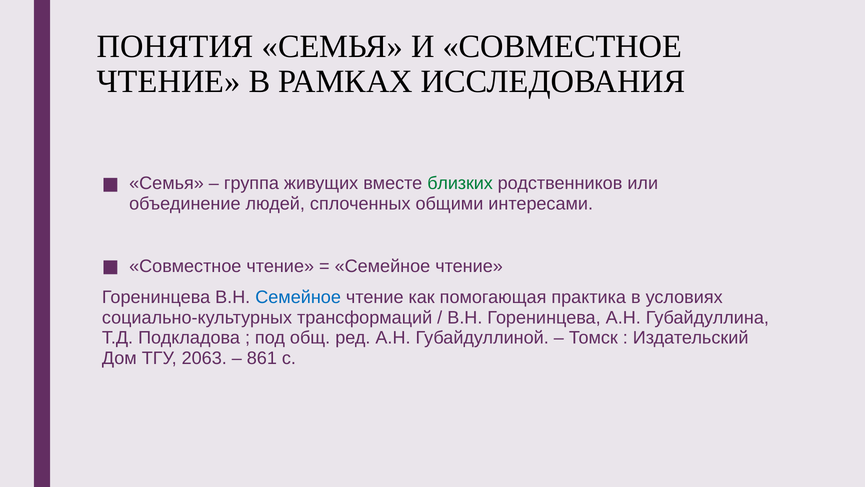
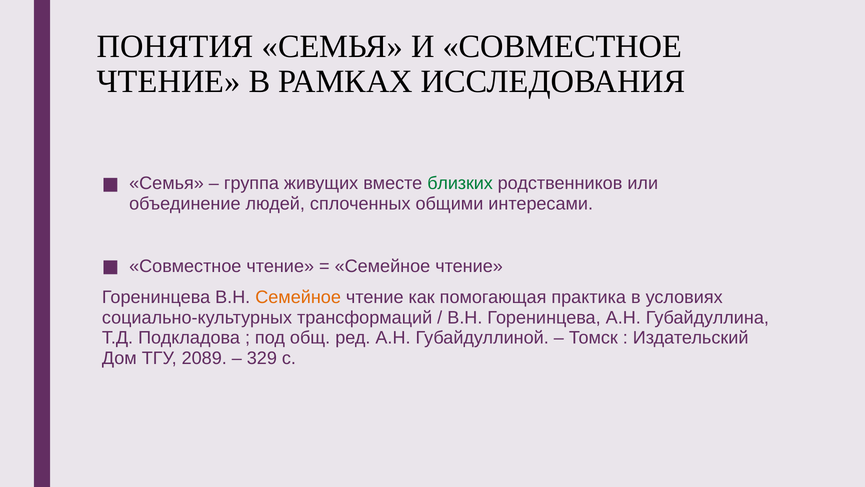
Семейное colour: blue -> orange (298, 297)
2063: 2063 -> 2089 (204, 358)
861: 861 -> 329 (262, 358)
